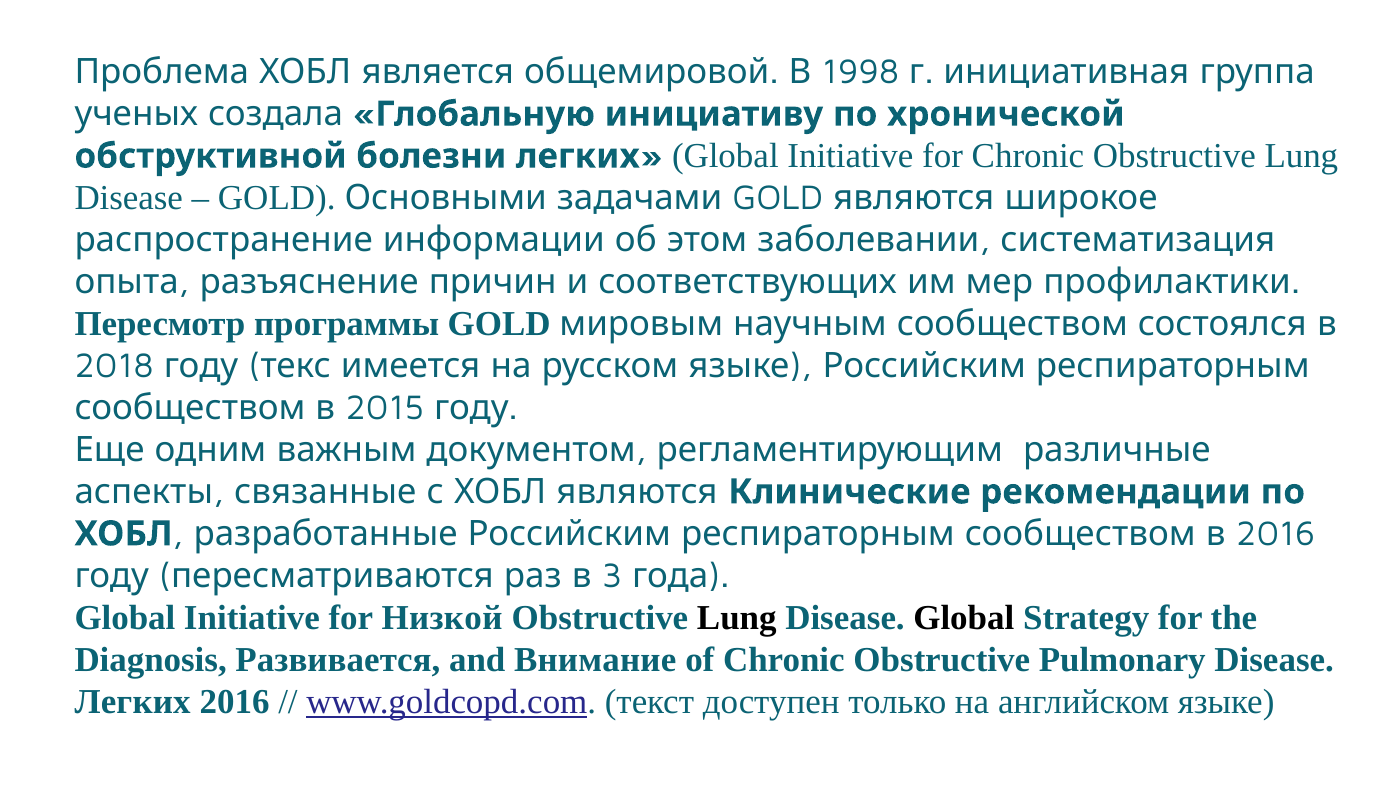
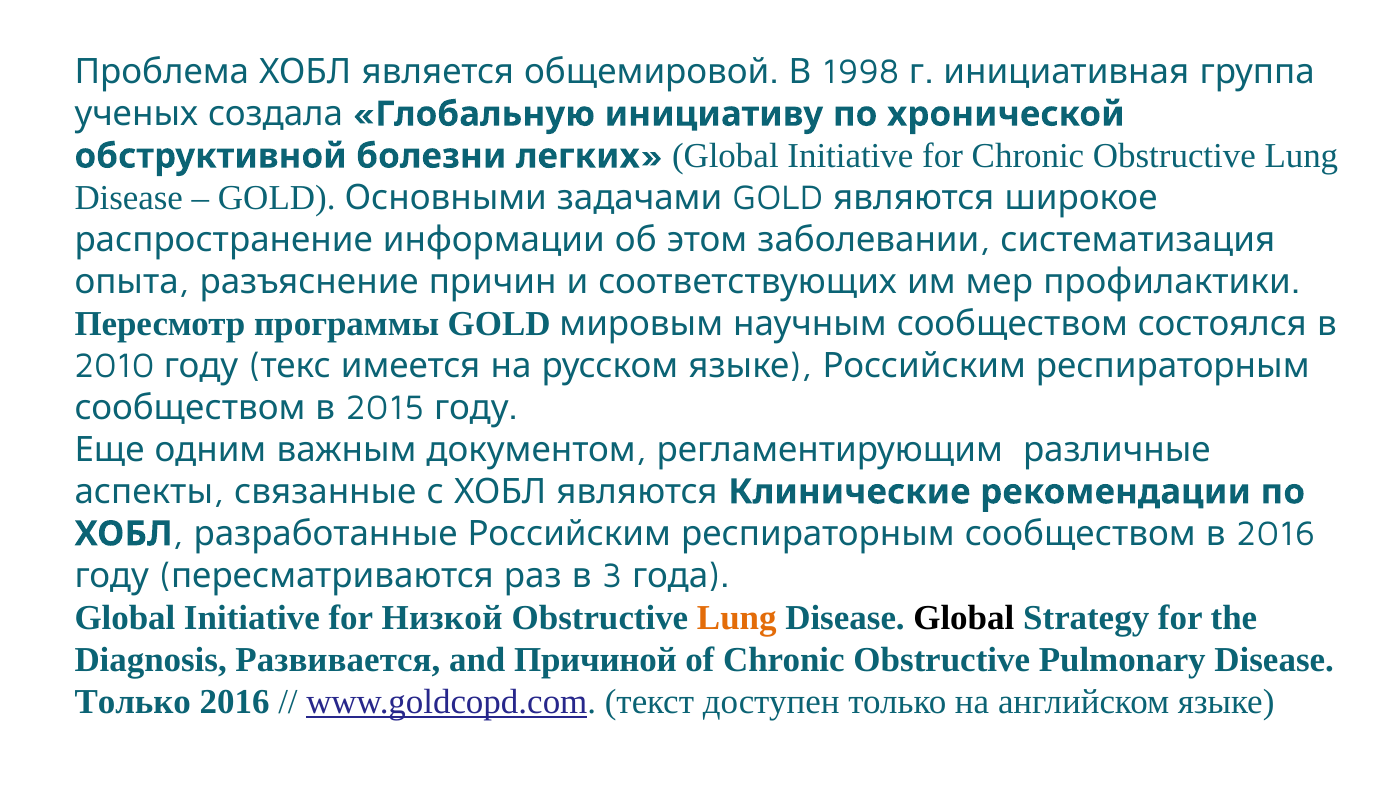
2018: 2018 -> 2010 (114, 366)
Lung colour: black -> orange (737, 618)
Внимание: Внимание -> Причиной (595, 660)
Легких: Легких -> Только (133, 702)
